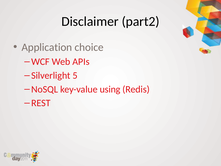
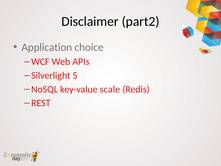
using: using -> scale (110, 89)
